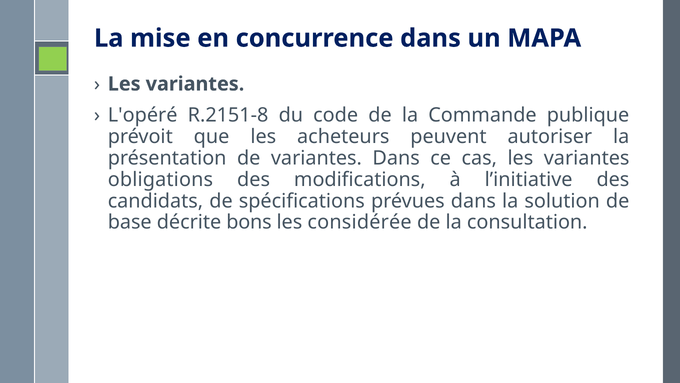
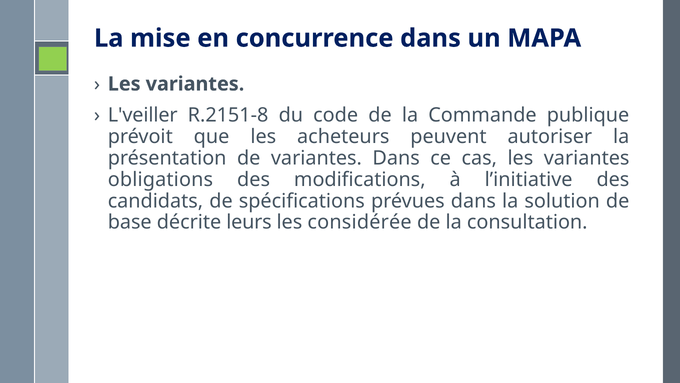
L'opéré: L'opéré -> L'veiller (143, 115)
bons: bons -> leurs (249, 222)
